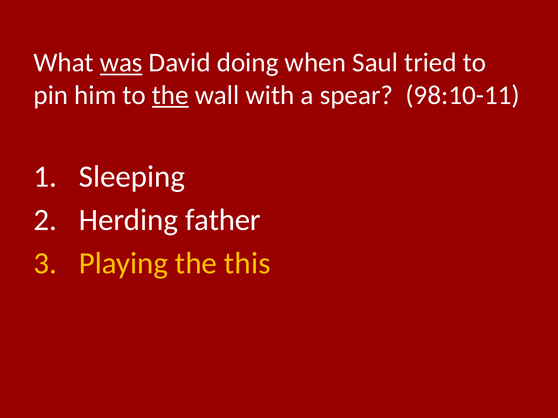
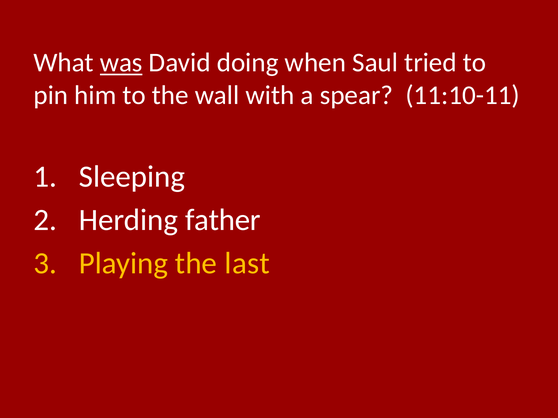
the underline: present -> none (170, 95)
98:10-11: 98:10-11 -> 11:10-11 (463, 95)
this: this -> last (247, 264)
